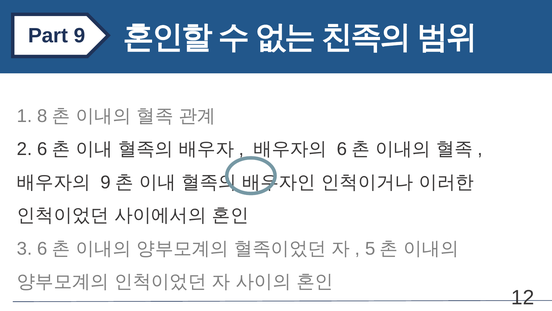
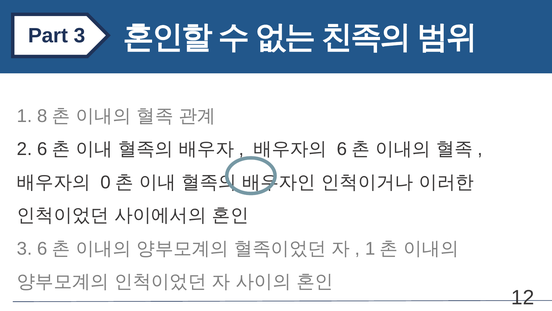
Part 9: 9 -> 3 (80, 36)
9: 9 -> 0 (106, 182)
5: 5 -> 1 (370, 248)
